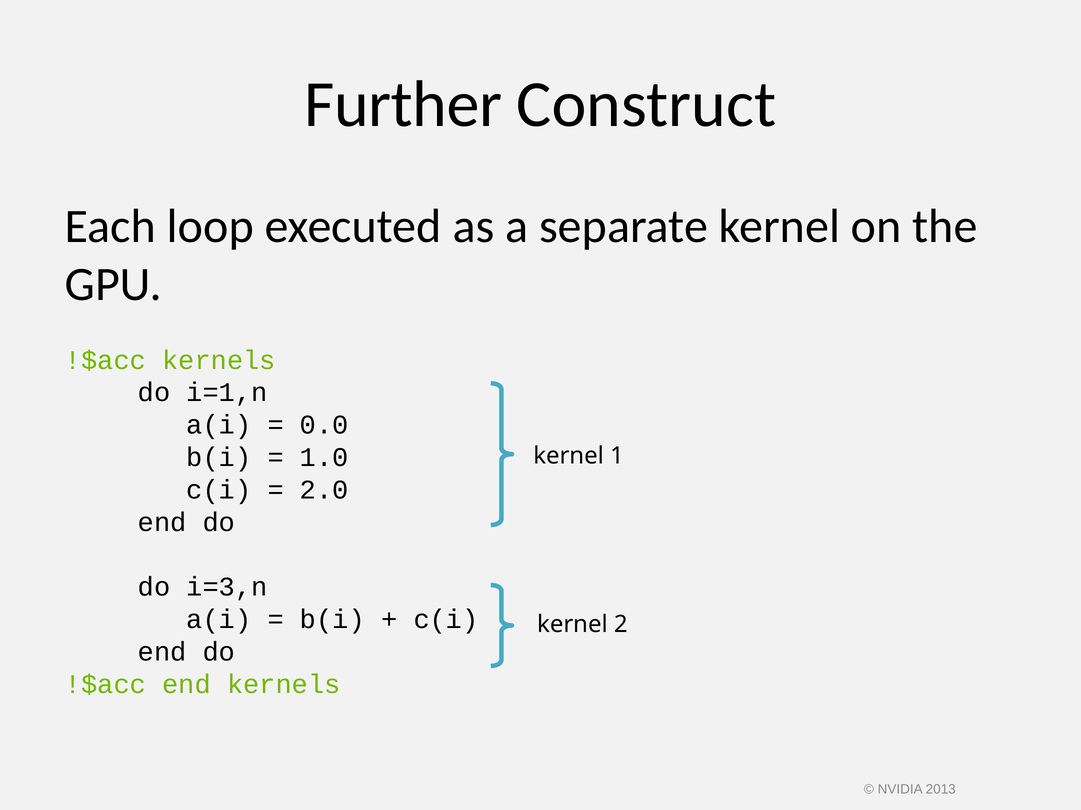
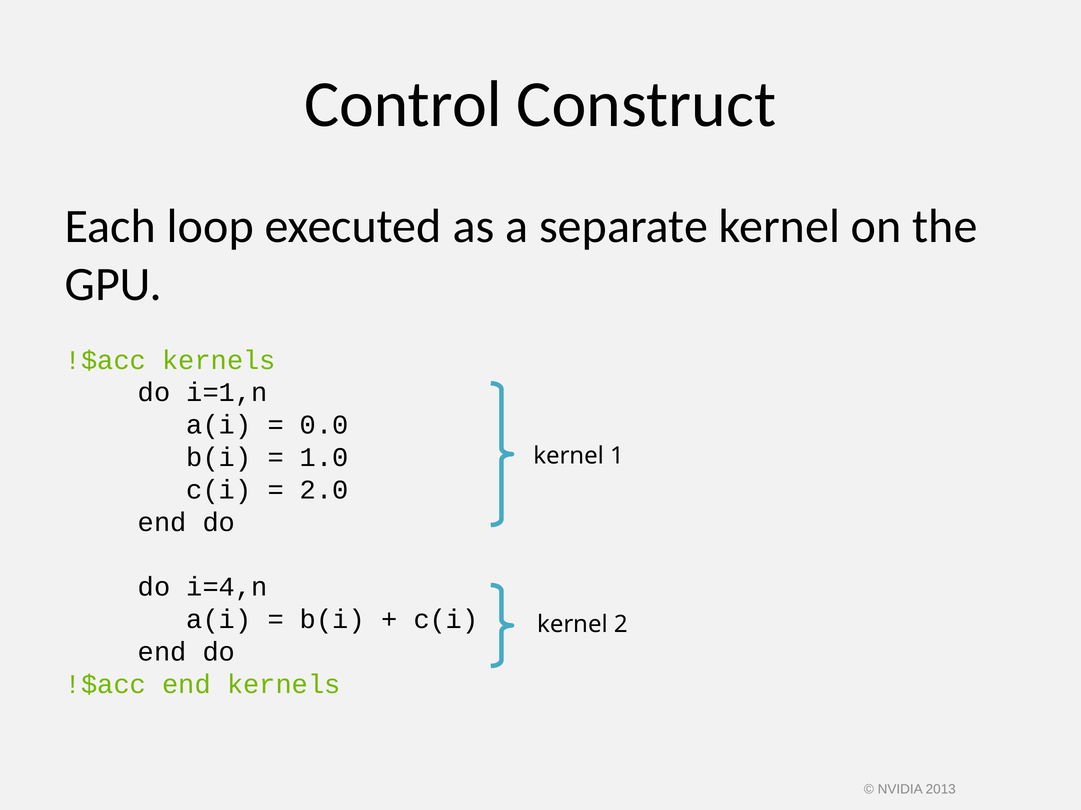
Further: Further -> Control (403, 105)
i=3,n: i=3,n -> i=4,n (227, 587)
